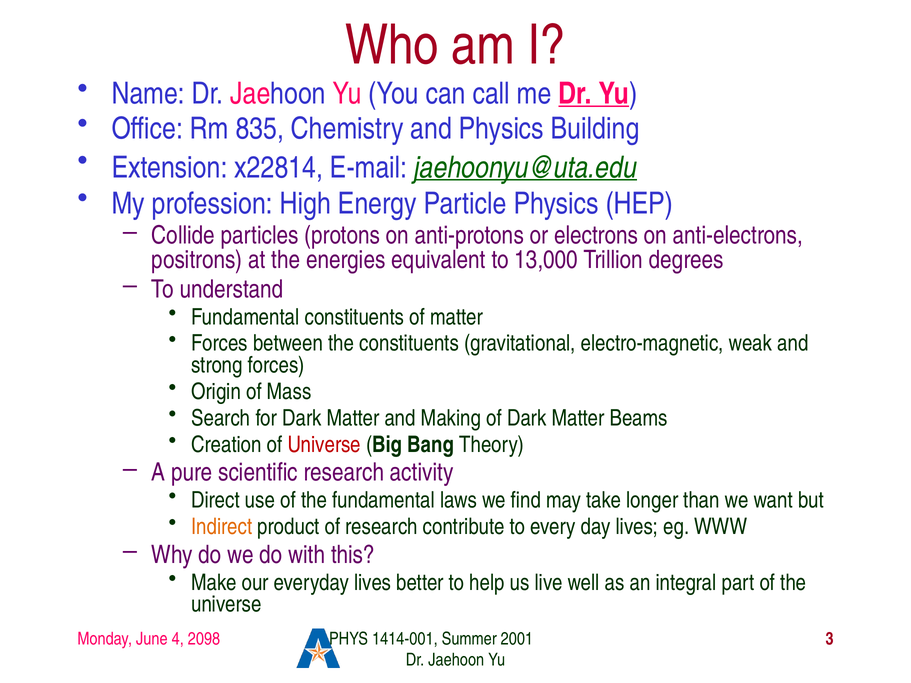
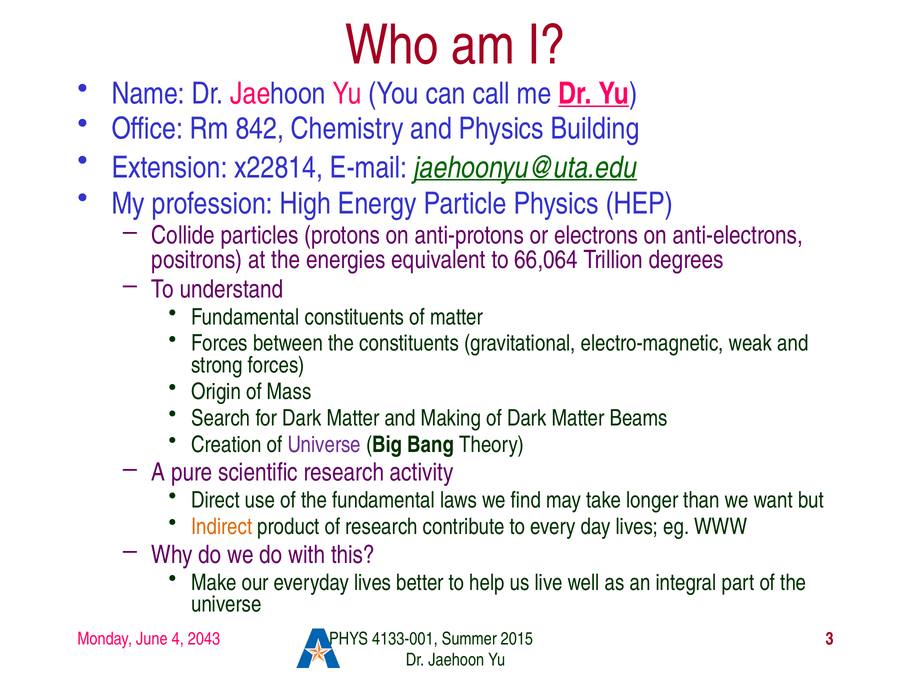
835: 835 -> 842 (260, 129)
13,000: 13,000 -> 66,064 (546, 260)
Universe colour: red -> purple (324, 445)
2098: 2098 -> 2043 (204, 639)
1414-001: 1414-001 -> 4133-001 (405, 639)
2001: 2001 -> 2015 (517, 639)
